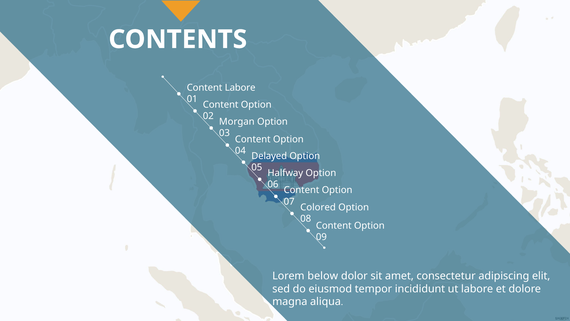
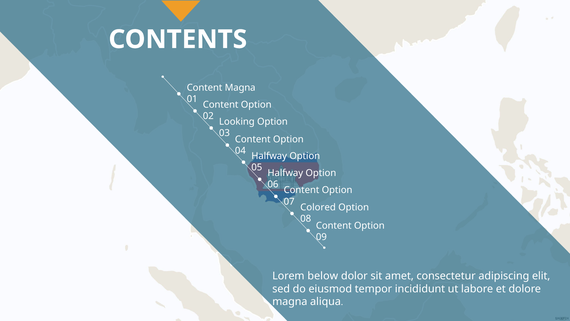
Content Labore: Labore -> Magna (240, 88)
Morgan: Morgan -> Looking (237, 121)
Delayed: Delayed -> Halfway (269, 156)
